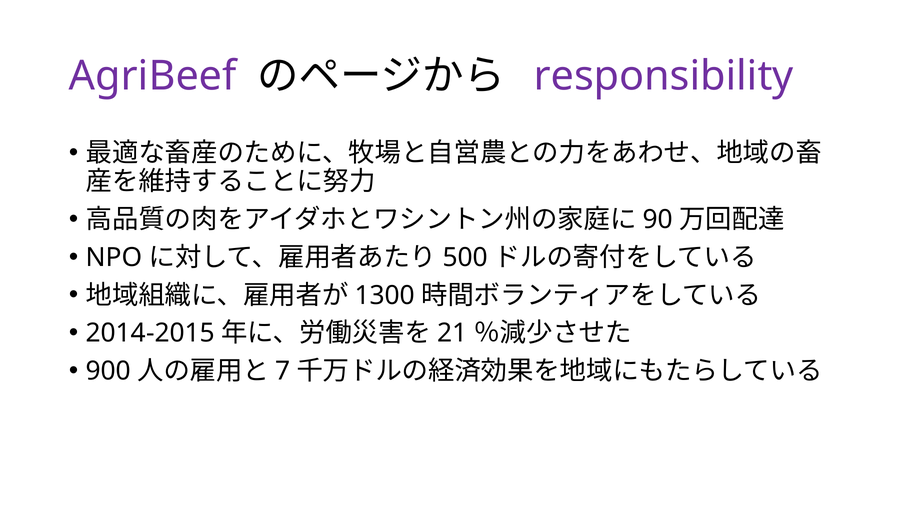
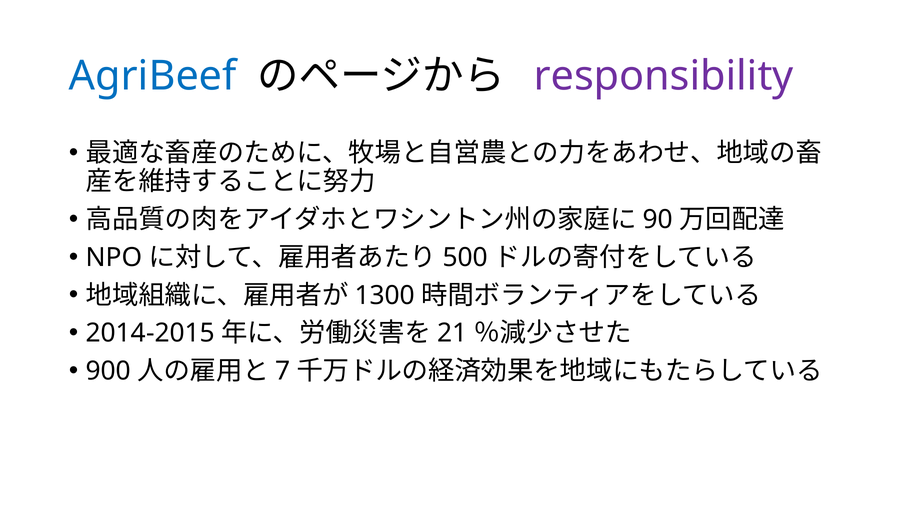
AgriBeef colour: purple -> blue (153, 76)
